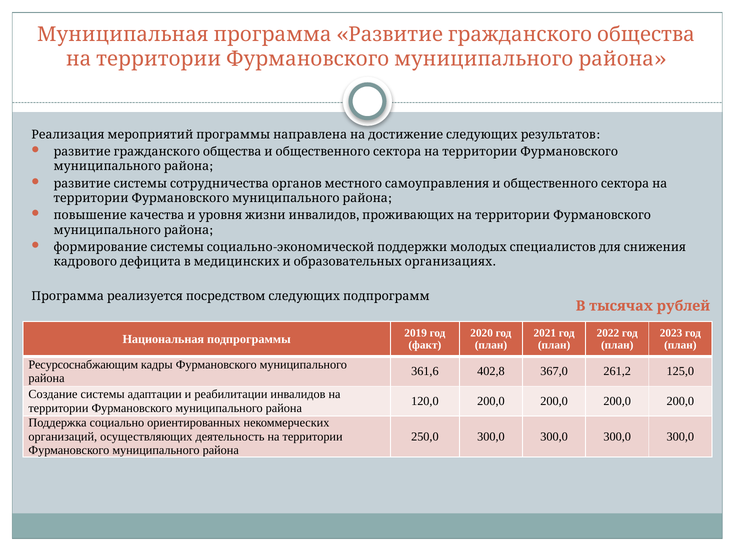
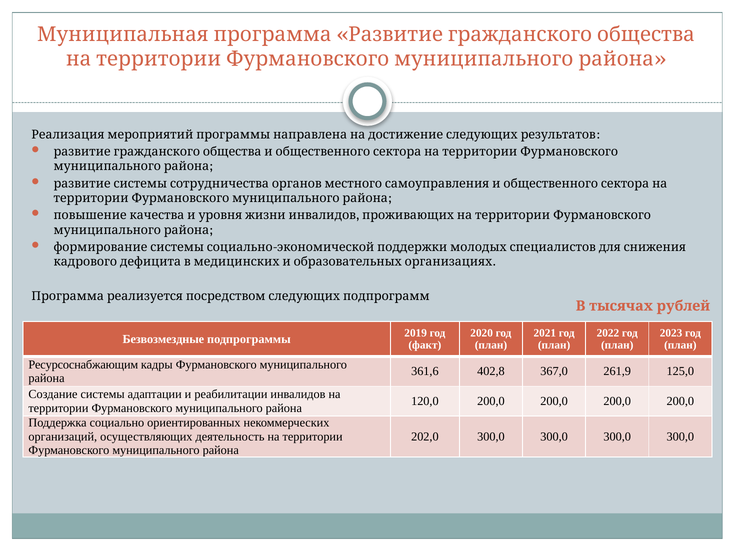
Национальная: Национальная -> Безвозмездные (163, 339)
261,2: 261,2 -> 261,9 (617, 372)
250,0: 250,0 -> 202,0 (425, 437)
